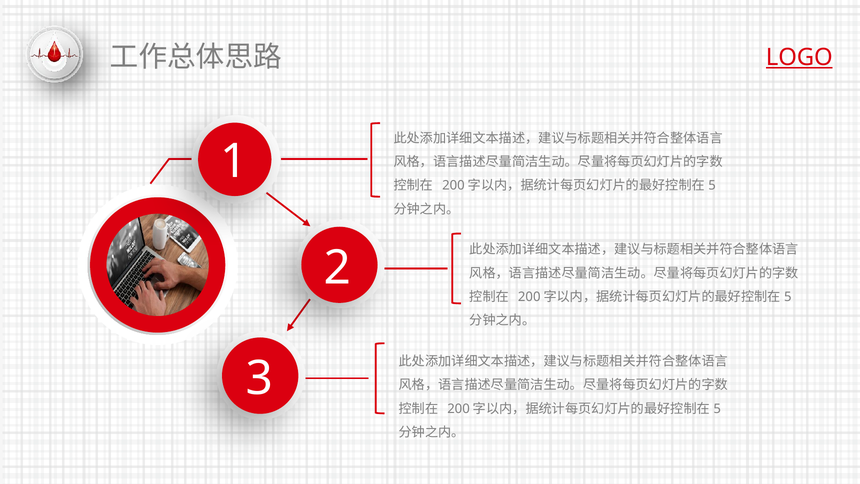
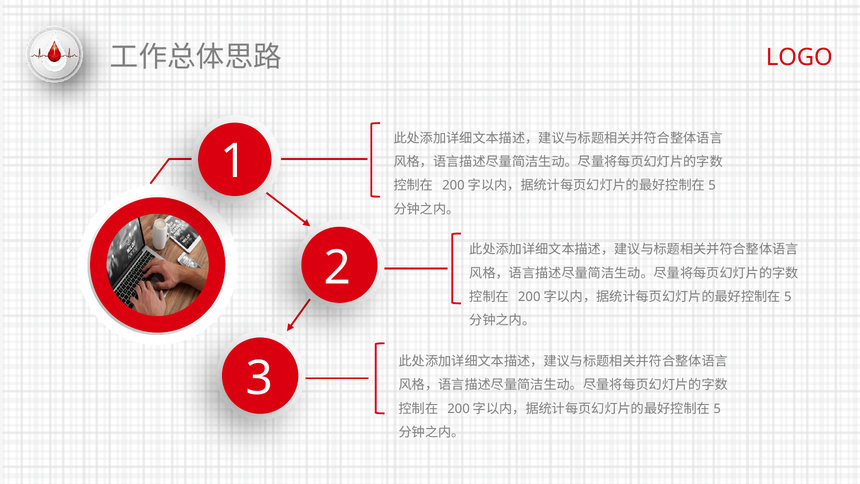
LOGO underline: present -> none (799, 57)
